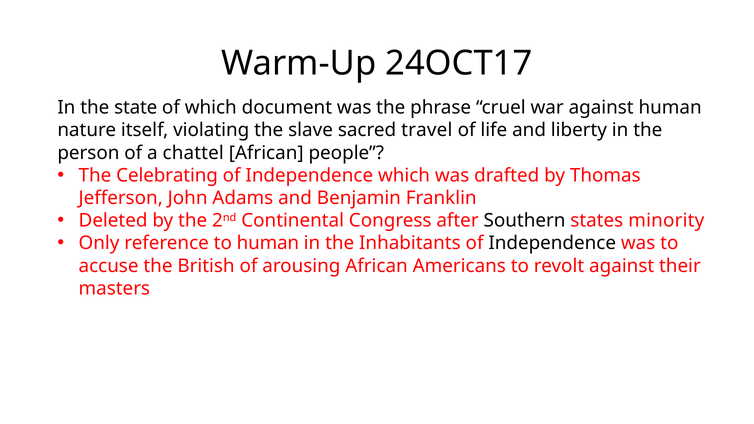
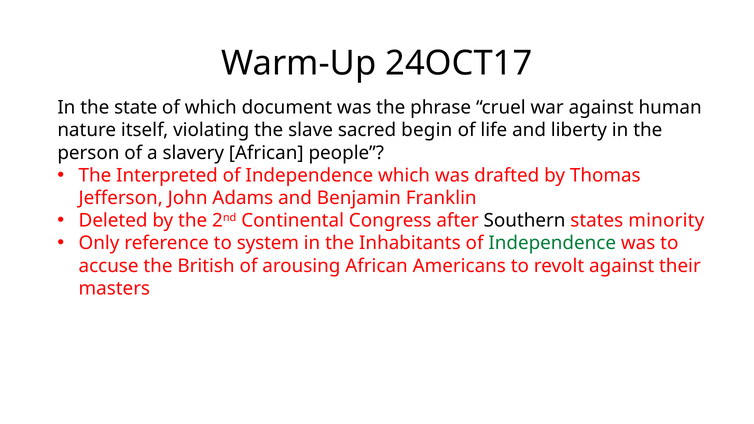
travel: travel -> begin (427, 130)
chattel: chattel -> slavery (193, 153)
Celebrating: Celebrating -> Interpreted (167, 175)
to human: human -> system (268, 243)
Independence colour: black -> green (552, 243)
